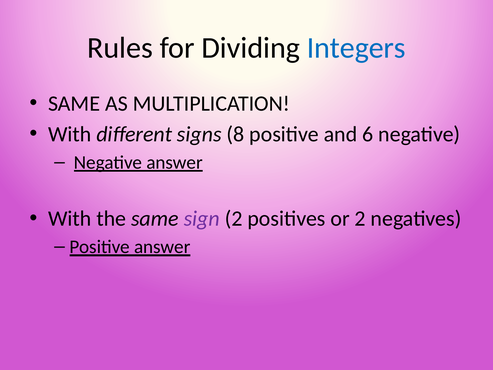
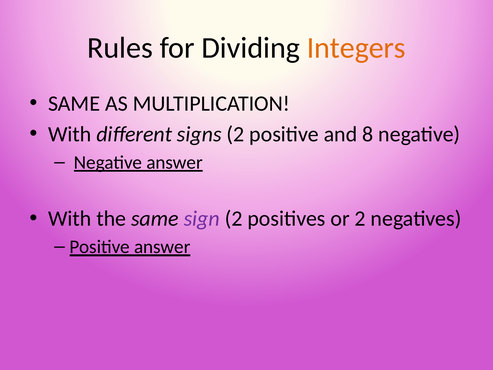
Integers colour: blue -> orange (356, 48)
signs 8: 8 -> 2 (235, 134)
6: 6 -> 8 (368, 134)
